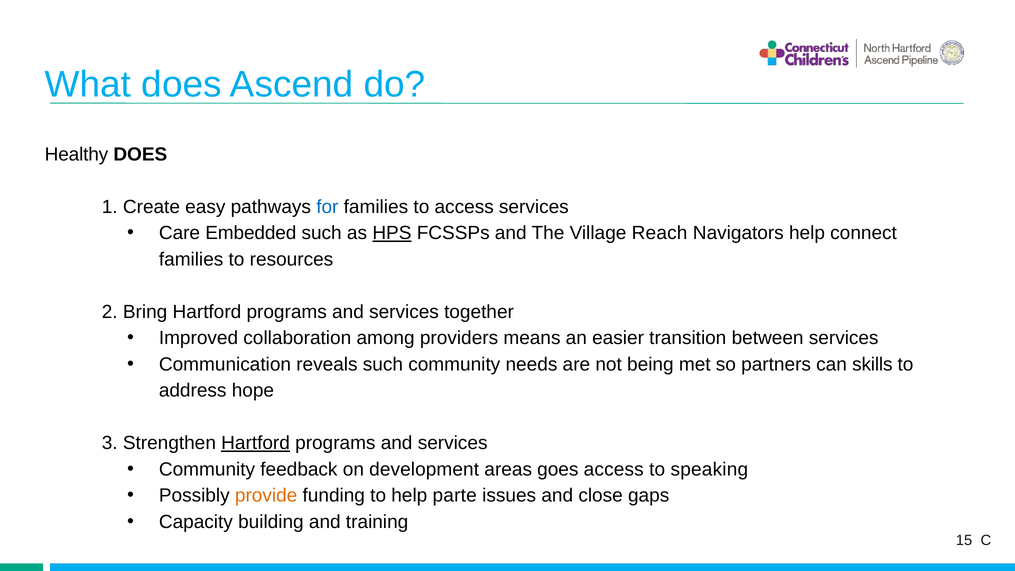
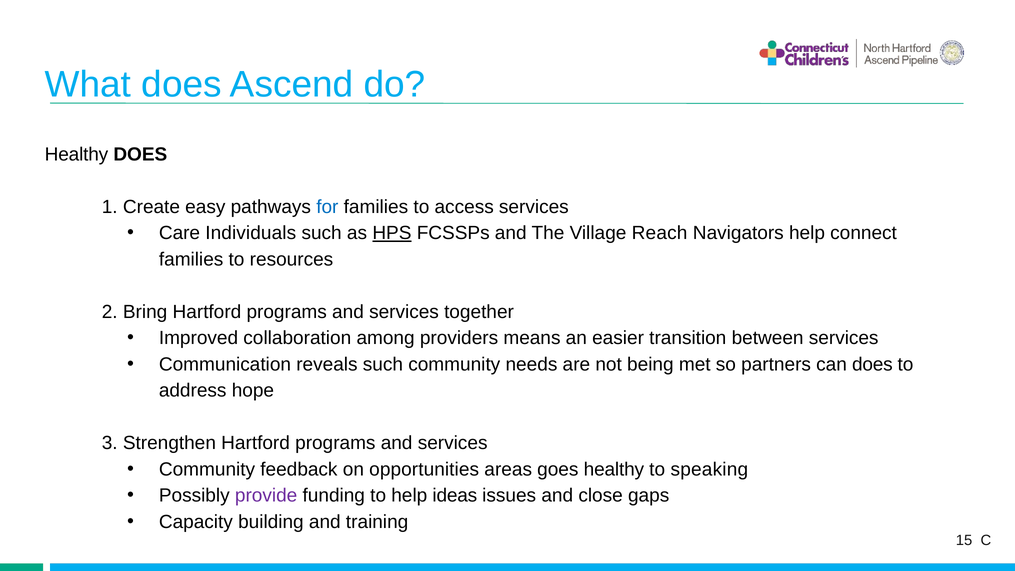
Embedded: Embedded -> Individuals (251, 233)
can skills: skills -> does (872, 364)
Hartford underline: present -> none (256, 443)
development: development -> opportunities (424, 469)
goes access: access -> healthy (614, 469)
provide colour: orange -> purple (266, 496)
parte: parte -> ideas (455, 496)
